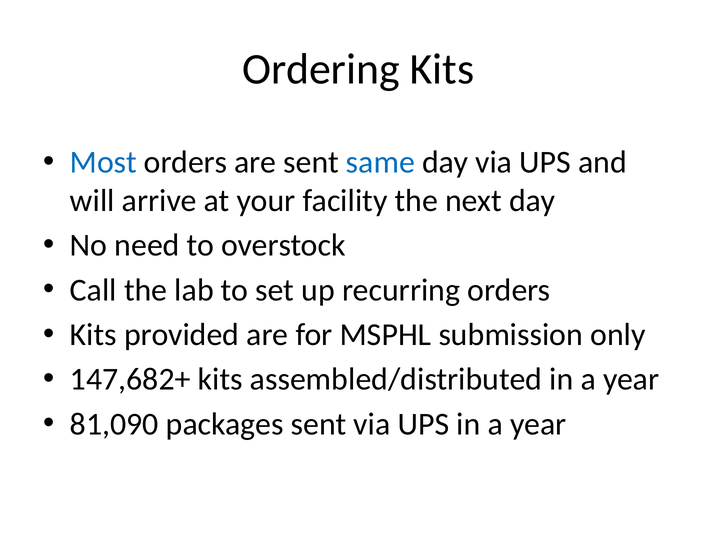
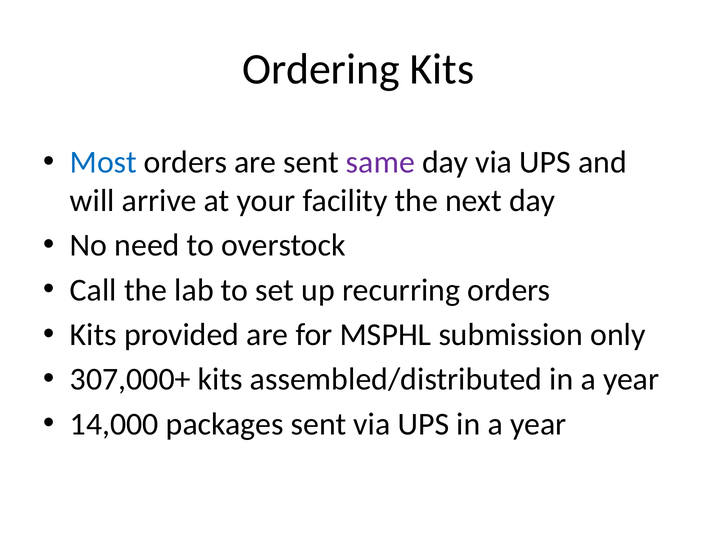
same colour: blue -> purple (380, 162)
147,682+: 147,682+ -> 307,000+ (130, 379)
81,090: 81,090 -> 14,000 (114, 424)
